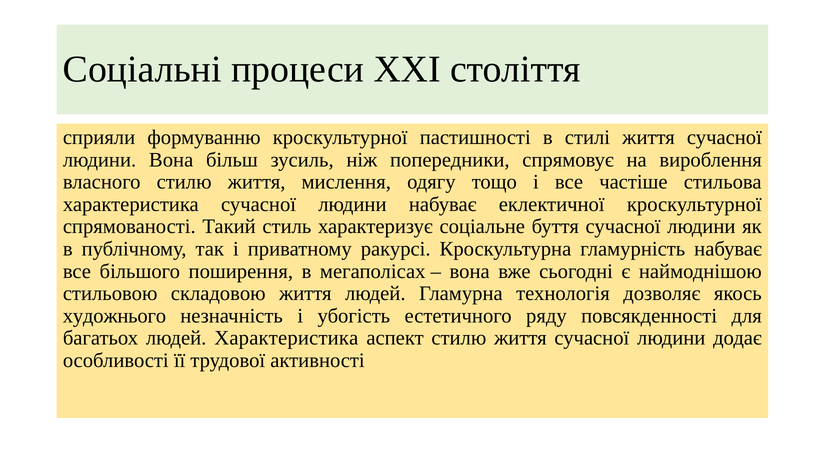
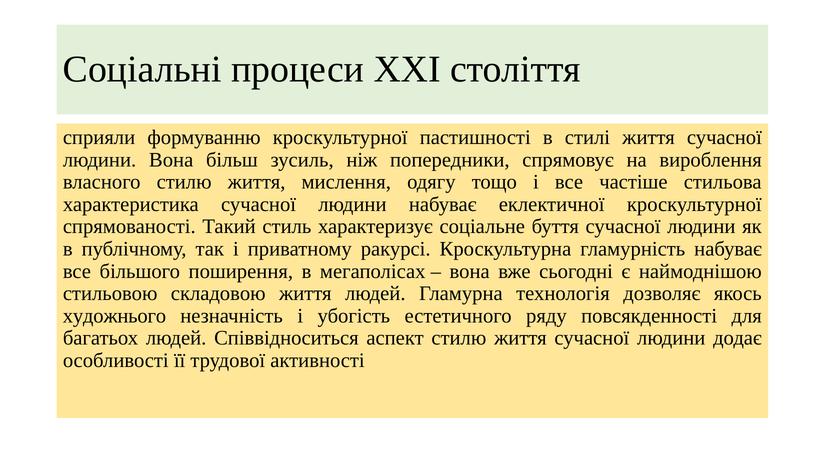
людей Характеристика: Характеристика -> Співвідноситься (286, 338)
